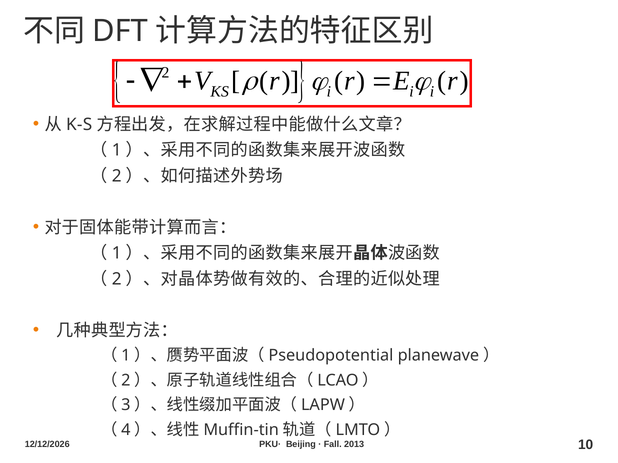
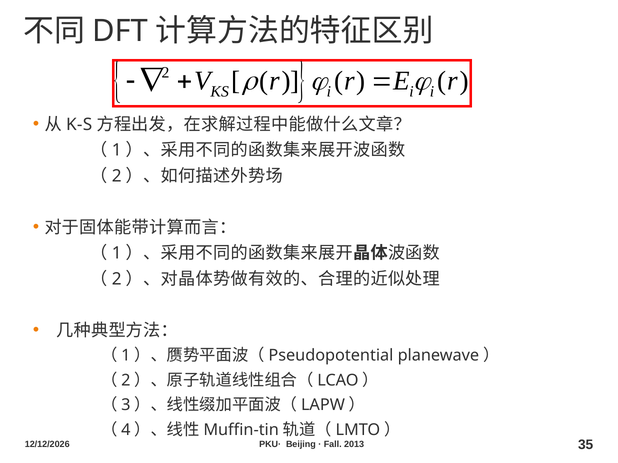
10: 10 -> 35 (586, 445)
